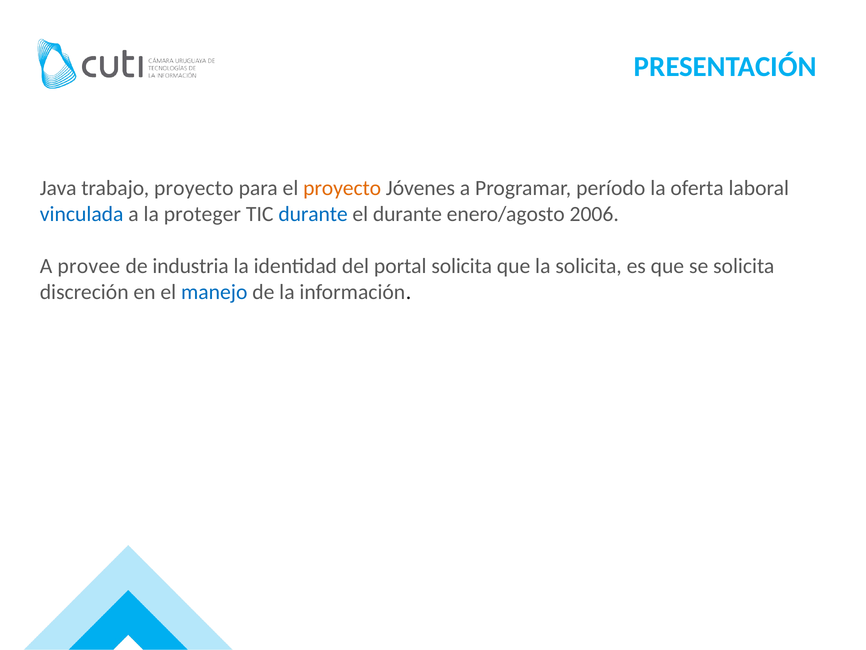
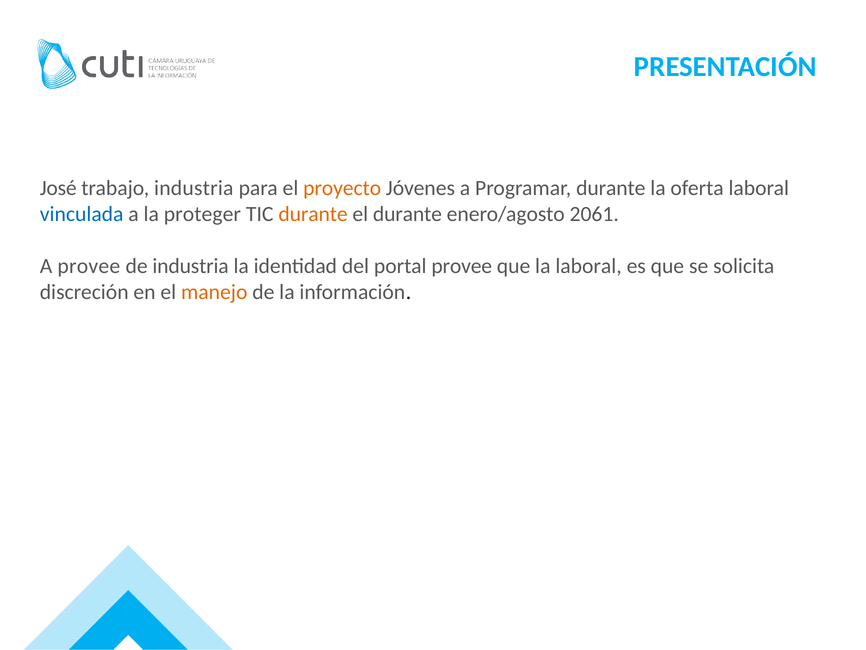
Java: Java -> José (58, 188)
trabajo proyecto: proyecto -> industria (194, 188)
Programar período: período -> durante (611, 188)
durante colour: blue -> orange (313, 214)
2006: 2006 -> 2061 (594, 214)
portal solicita: solicita -> provee (462, 266)
la solicita: solicita -> laboral (589, 266)
manejo colour: blue -> orange (214, 292)
